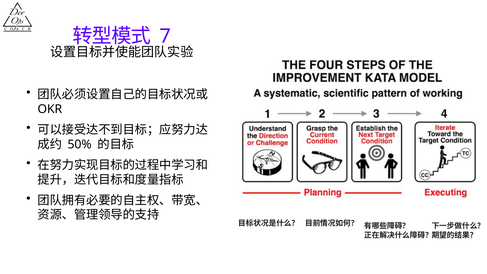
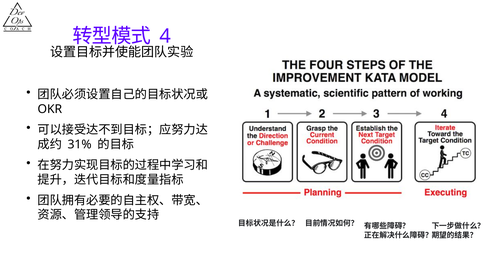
7: 7 -> 4 (165, 36)
50%: 50% -> 31% (80, 144)
